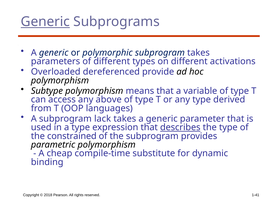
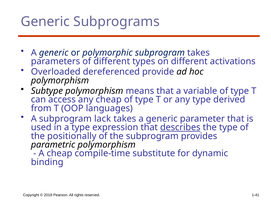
Generic underline: present -> none (45, 22)
any above: above -> cheap (109, 100)
constrained: constrained -> positionally (72, 136)
